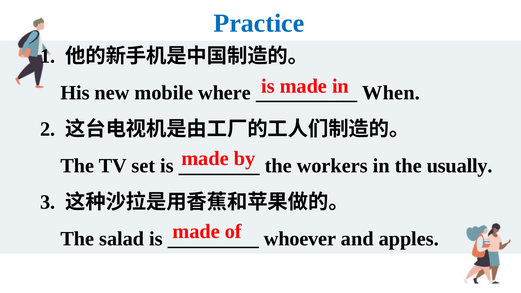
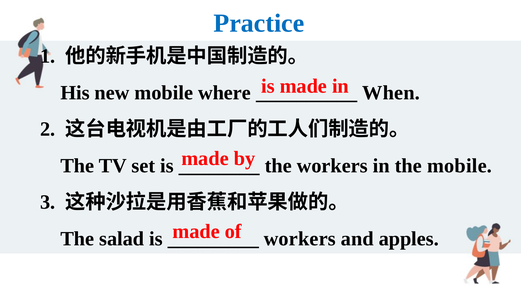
the usually: usually -> mobile (460, 166)
whoever: whoever -> workers (300, 239)
